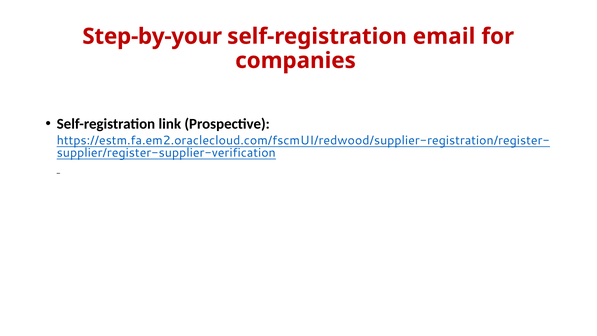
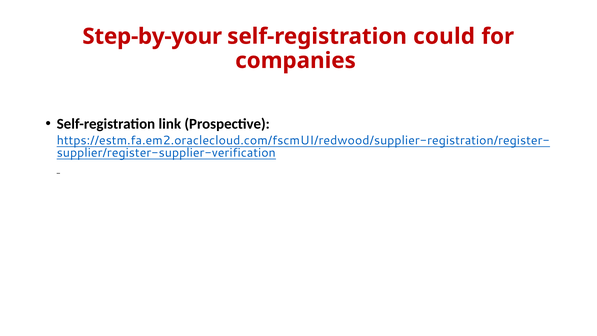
email: email -> could (444, 36)
